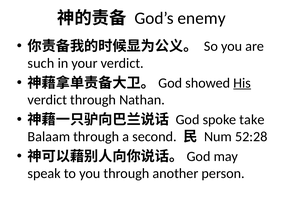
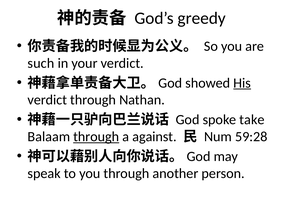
enemy: enemy -> greedy (202, 18)
through underline: none -> present (96, 137)
second: second -> against (154, 137)
52:28: 52:28 -> 59:28 (251, 137)
